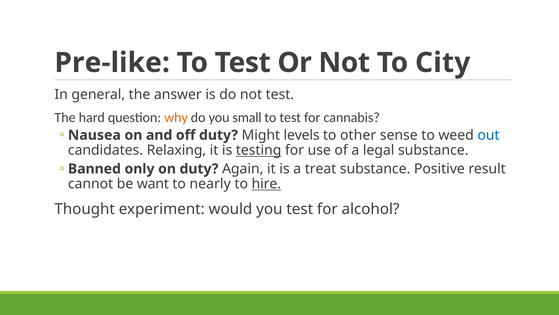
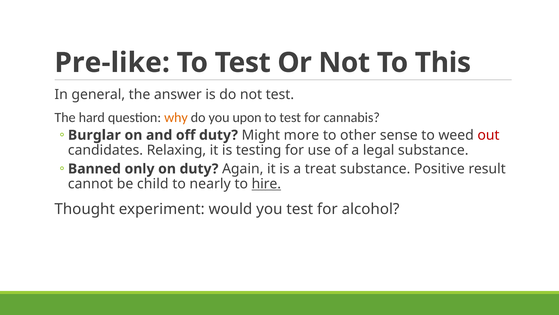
City: City -> This (443, 63)
small: small -> upon (247, 117)
Nausea: Nausea -> Burglar (94, 135)
levels: levels -> more (301, 135)
out colour: blue -> red (488, 135)
testing underline: present -> none (259, 150)
want: want -> child (153, 184)
